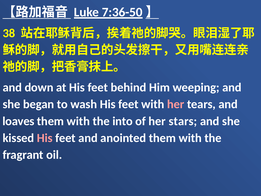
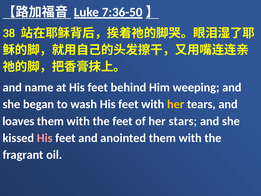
down: down -> name (39, 87)
her colour: pink -> yellow (176, 104)
the into: into -> feet (123, 121)
